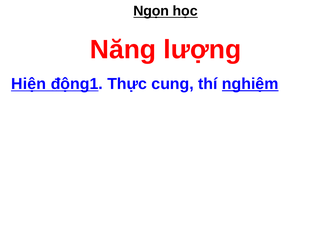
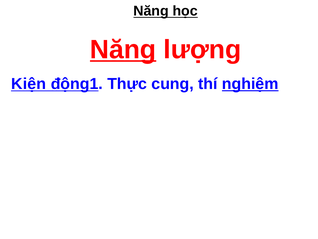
Ngọn: Ngọn -> Năng (151, 11)
Năng underline: none -> present (123, 50)
Hiện: Hiện -> Kiện (29, 84)
